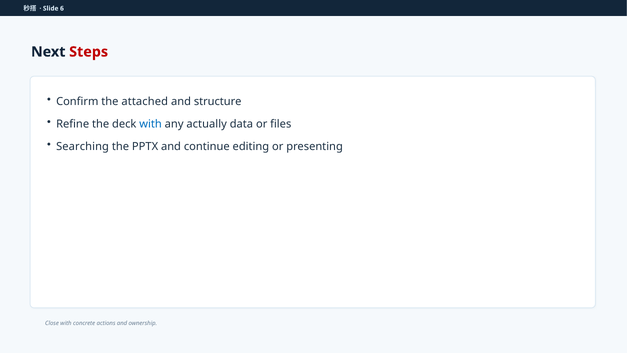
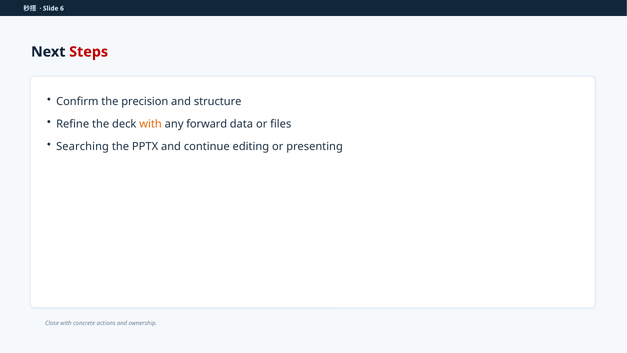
attached: attached -> precision (145, 101)
with colour: blue -> orange (151, 124)
actually: actually -> forward (207, 124)
